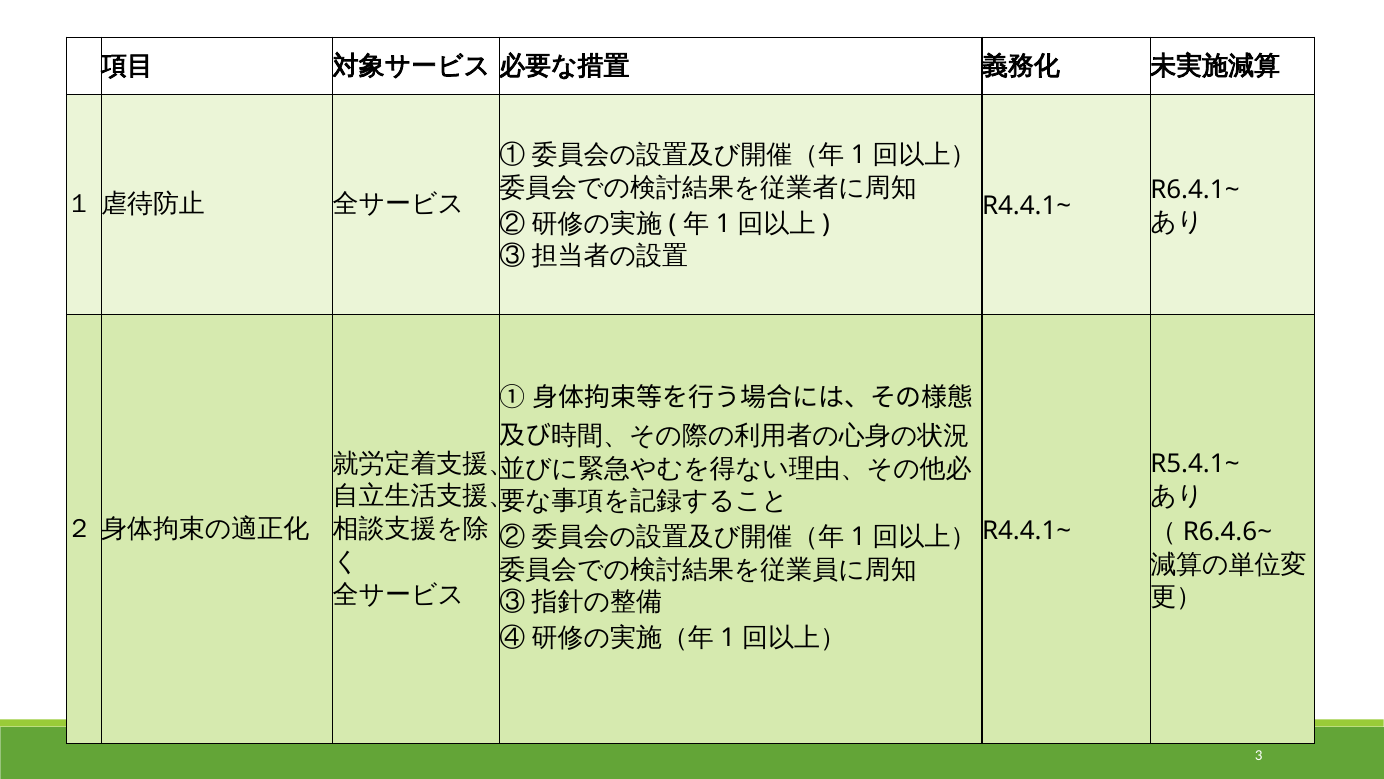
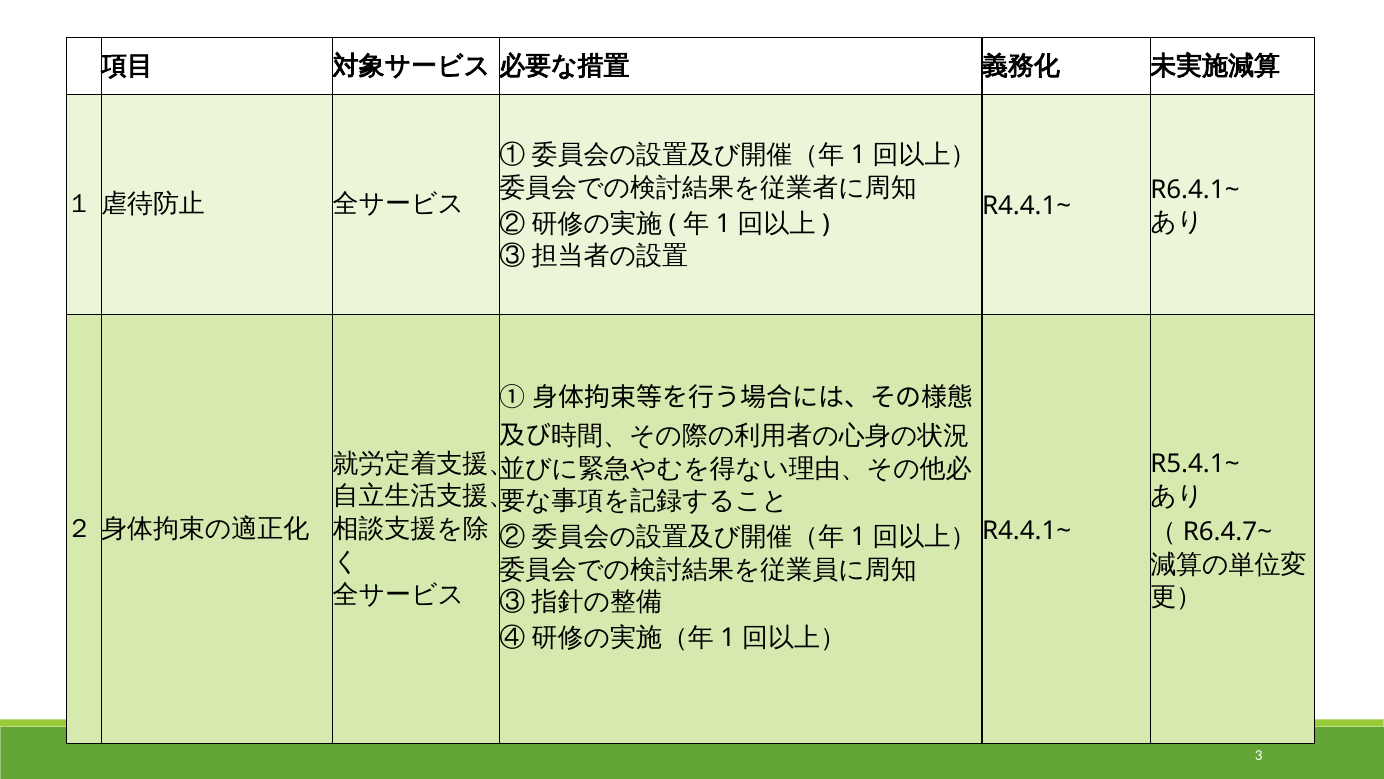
R6.4.6~: R6.4.6~ -> R6.4.7~ (1227, 531)
